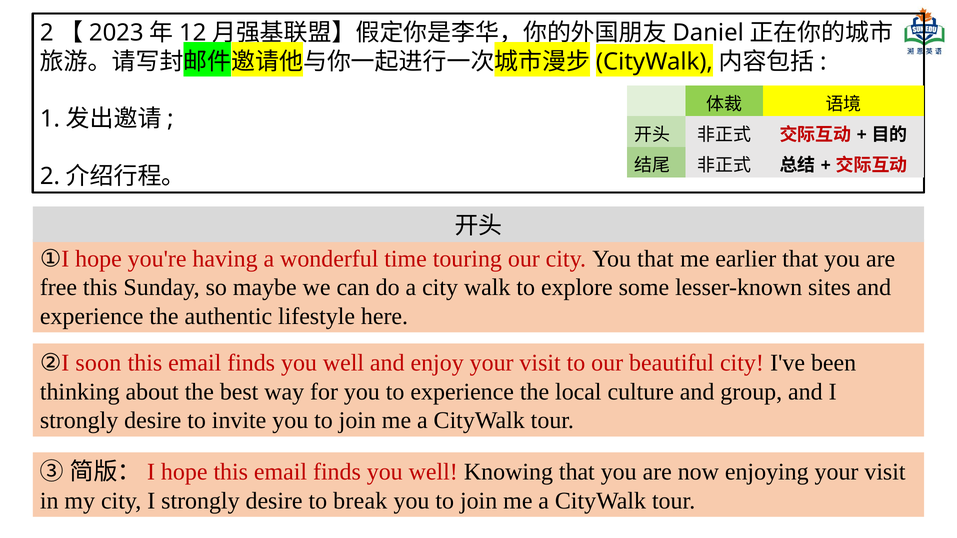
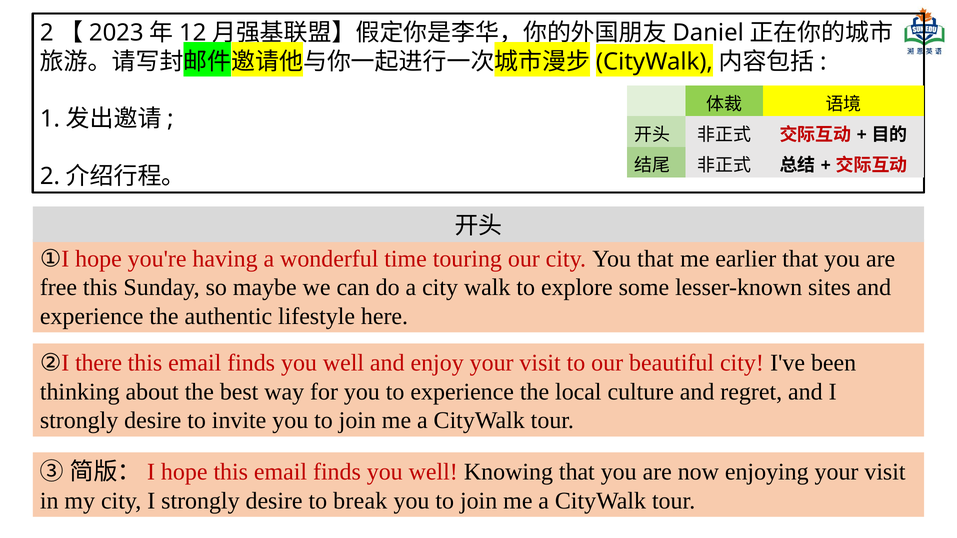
soon: soon -> there (99, 363)
group: group -> regret (751, 392)
